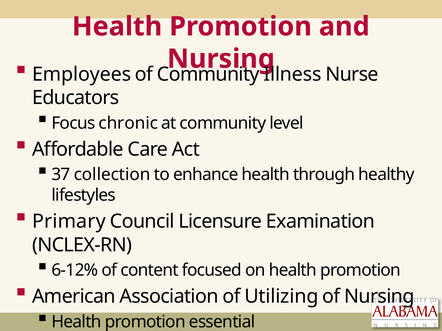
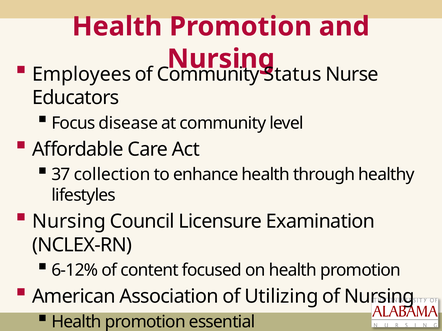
Illness: Illness -> Status (292, 74)
chronic: chronic -> disease (128, 123)
Primary: Primary -> Nursing (69, 222)
